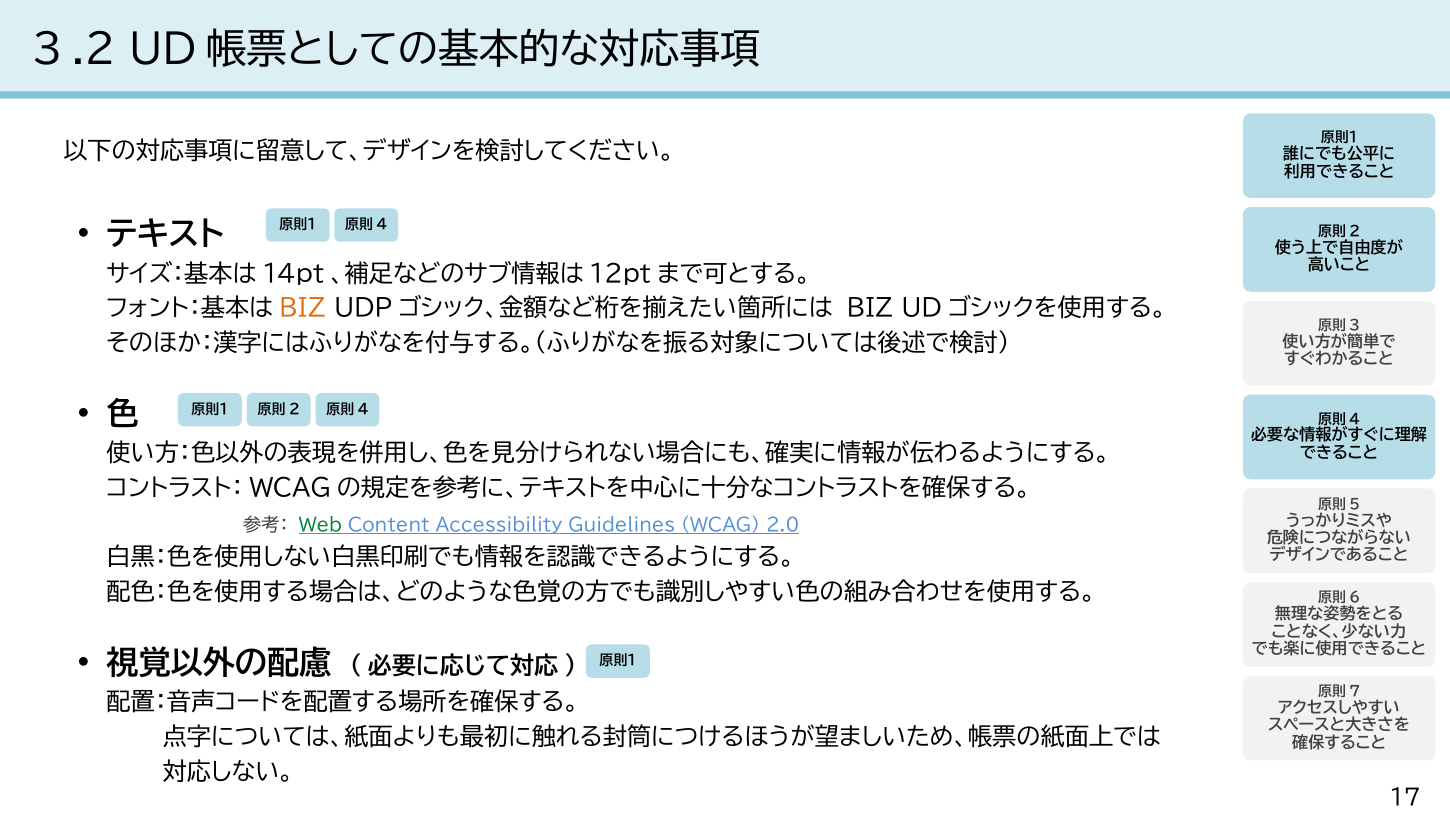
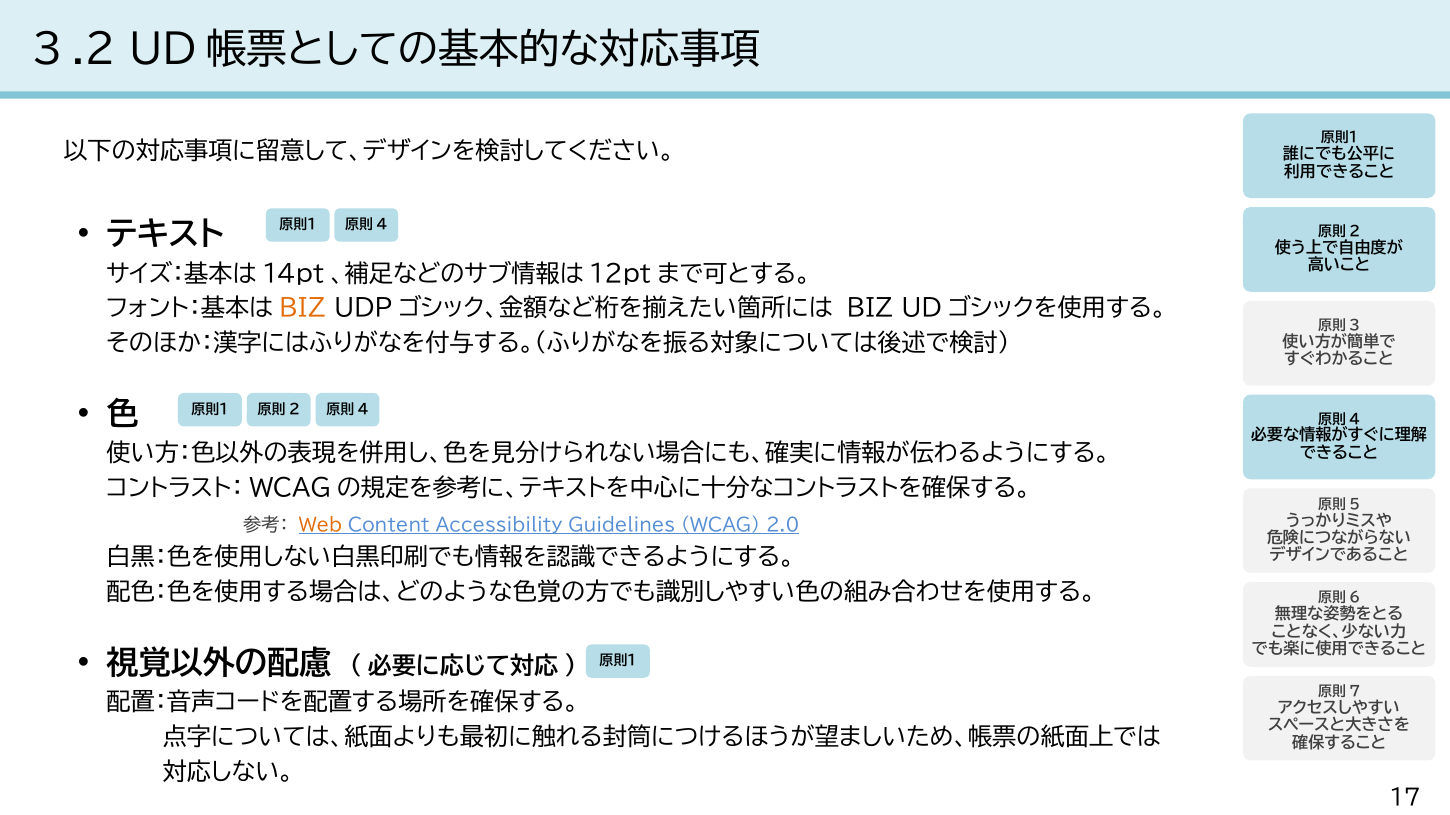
Web colour: green -> orange (320, 526)
